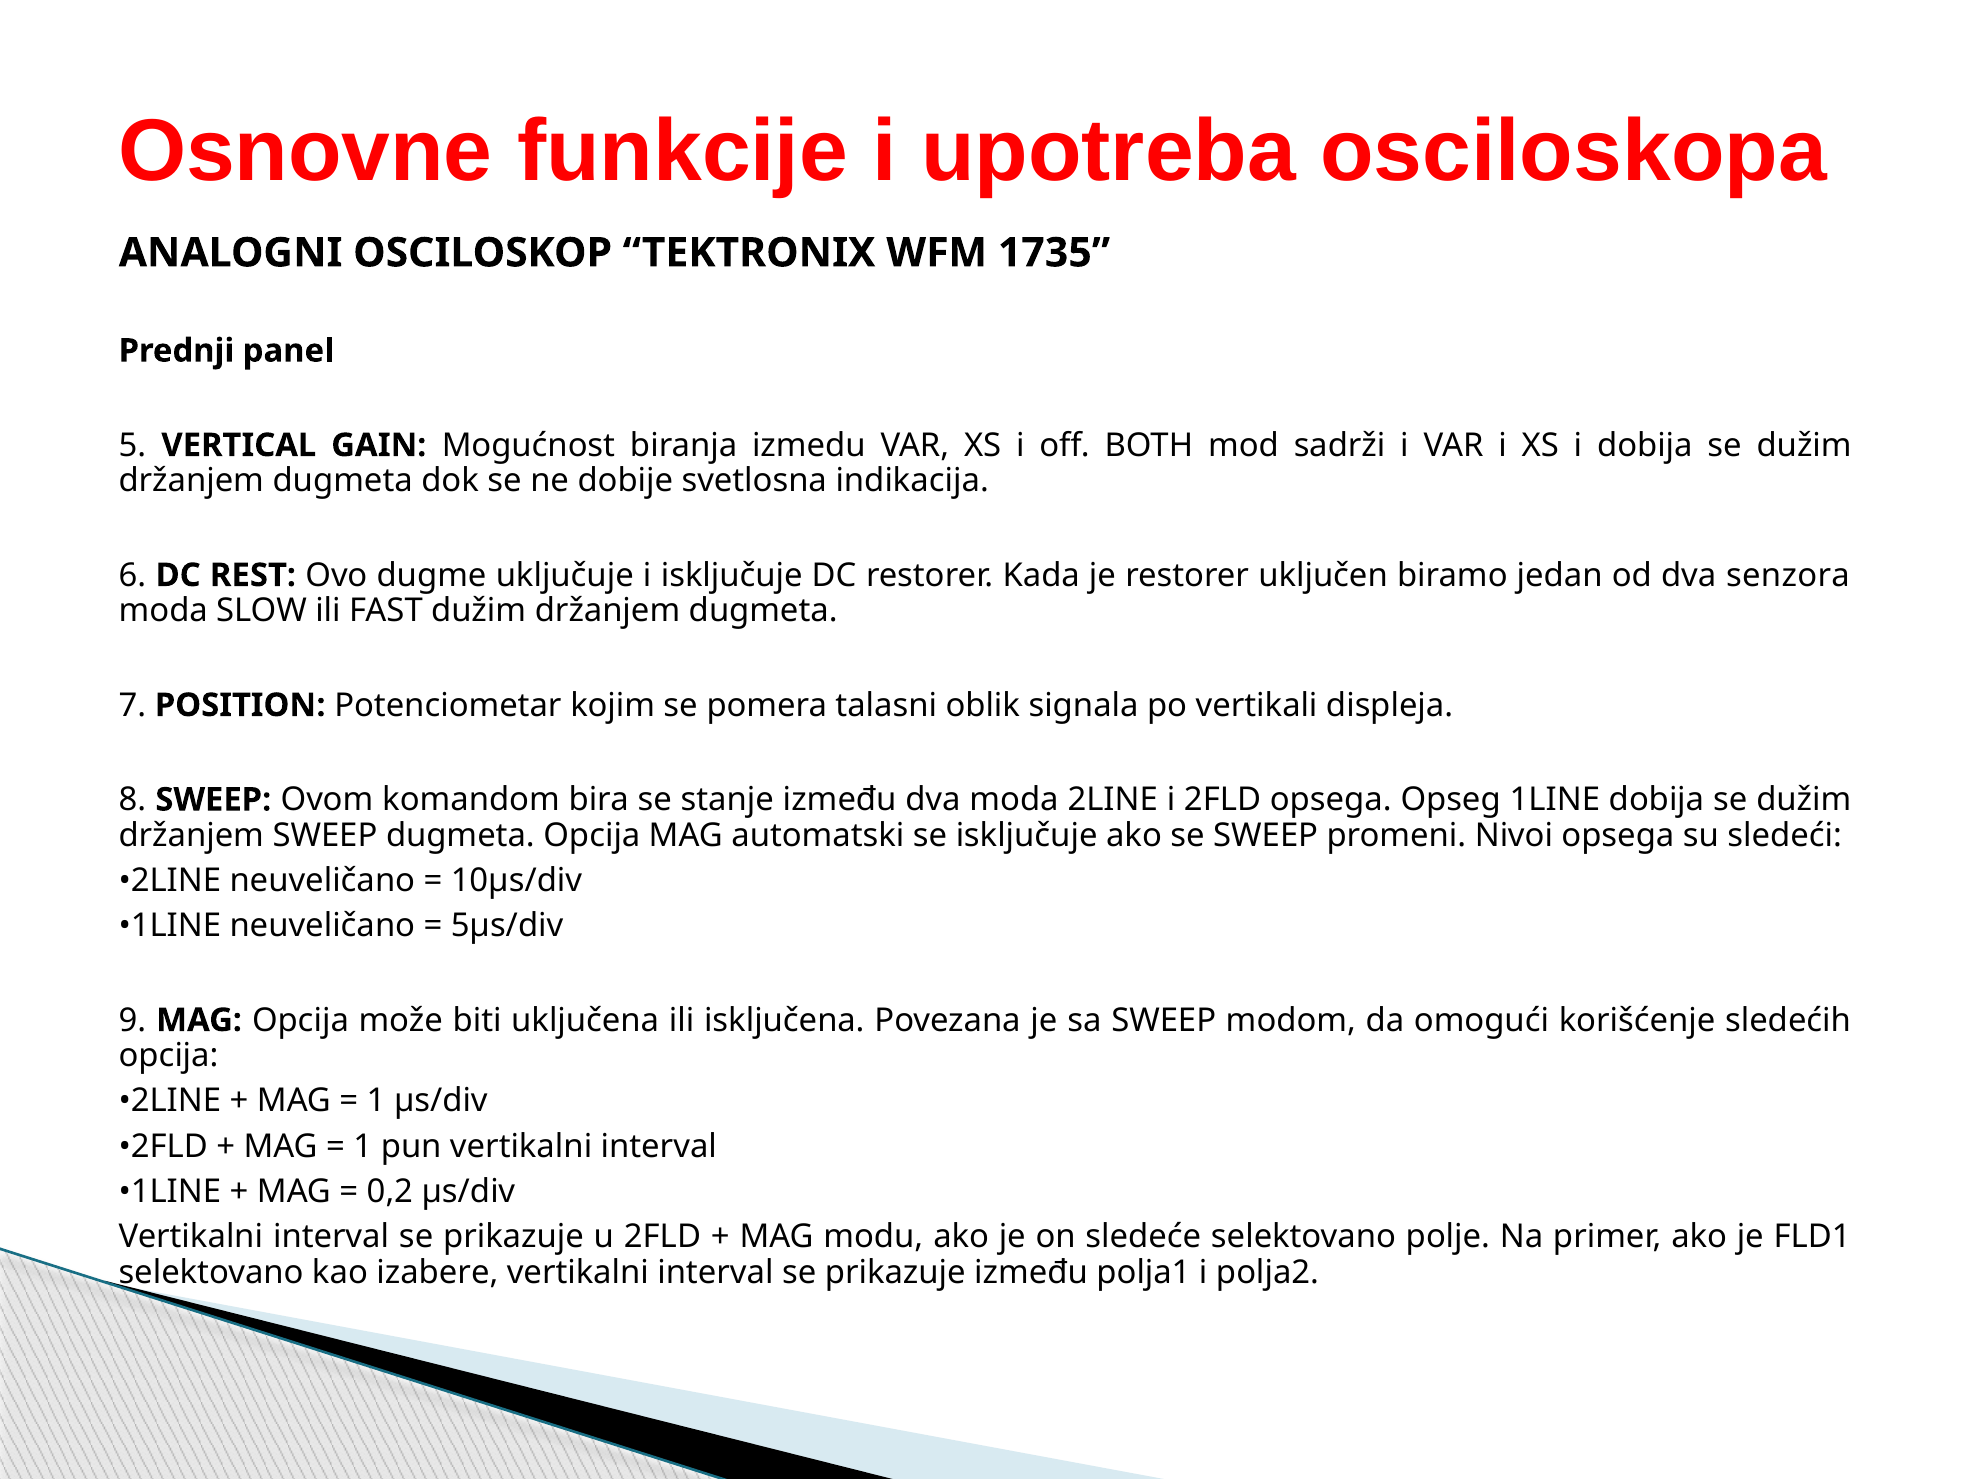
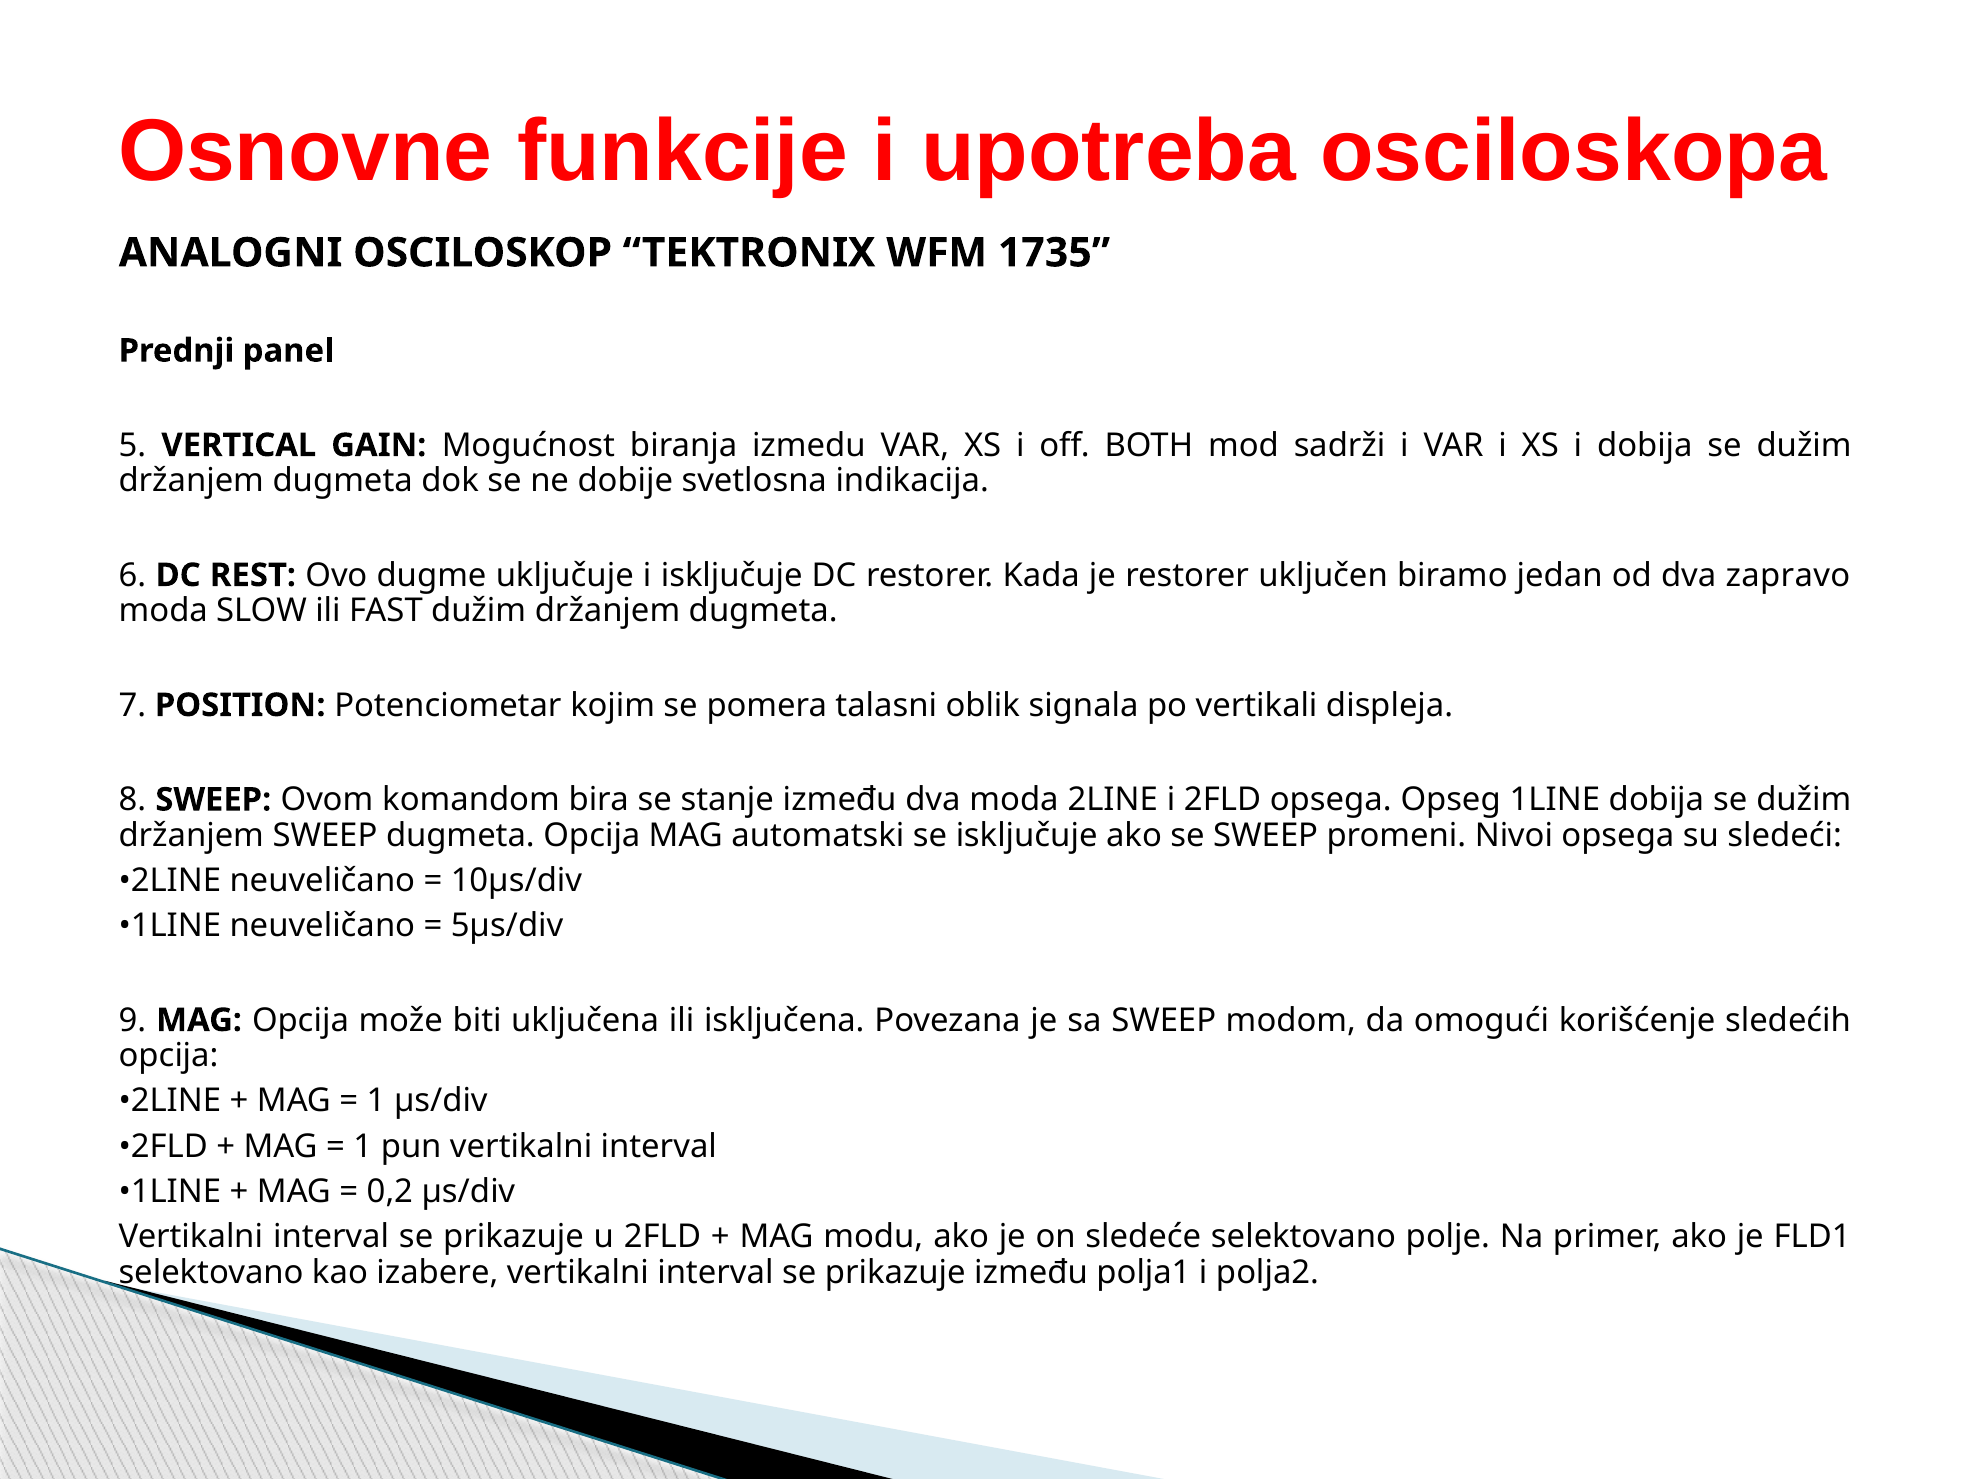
senzora: senzora -> zapravo (1788, 575)
